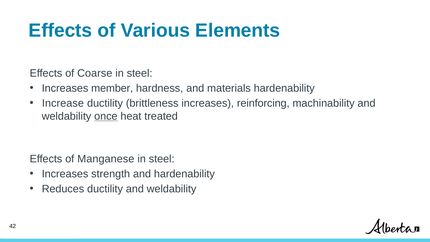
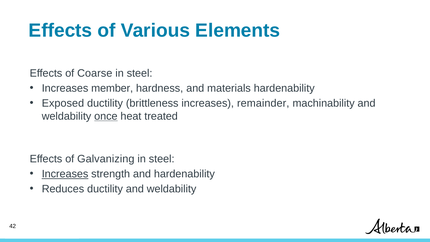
Increase: Increase -> Exposed (63, 103)
reinforcing: reinforcing -> remainder (263, 103)
Manganese: Manganese -> Galvanizing (106, 159)
Increases underline: none -> present (65, 174)
